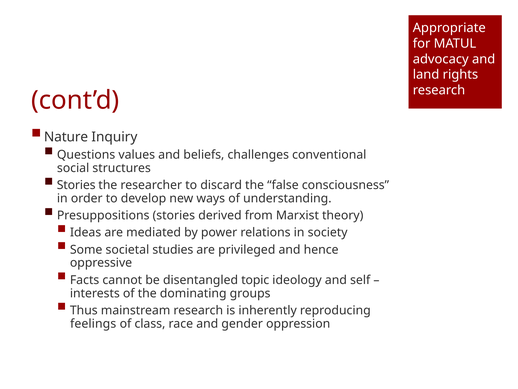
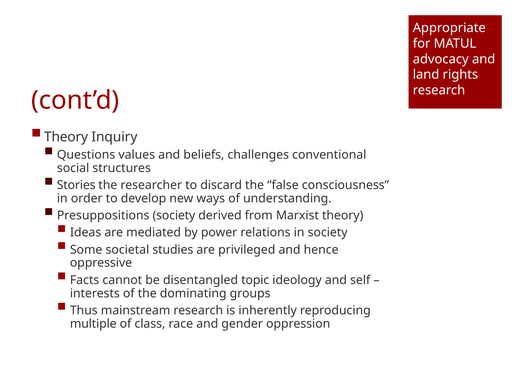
Nature: Nature -> Theory (66, 137)
Presuppositions stories: stories -> society (174, 215)
feelings: feelings -> multiple (93, 323)
